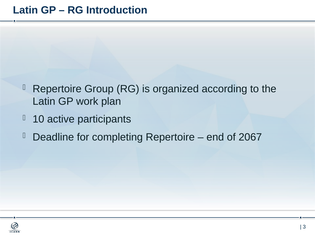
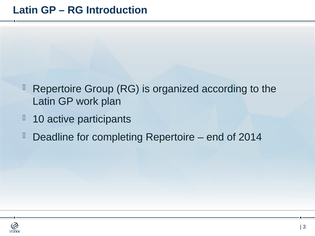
2067: 2067 -> 2014 (250, 137)
